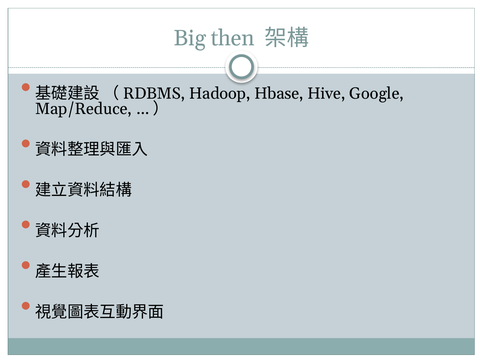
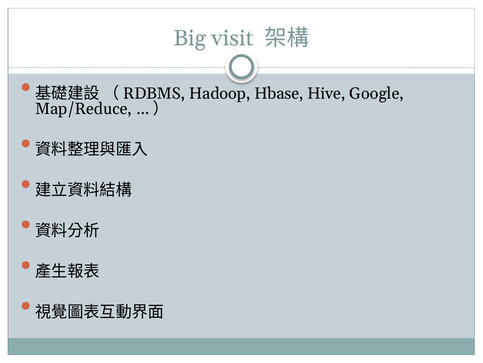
then: then -> visit (232, 38)
